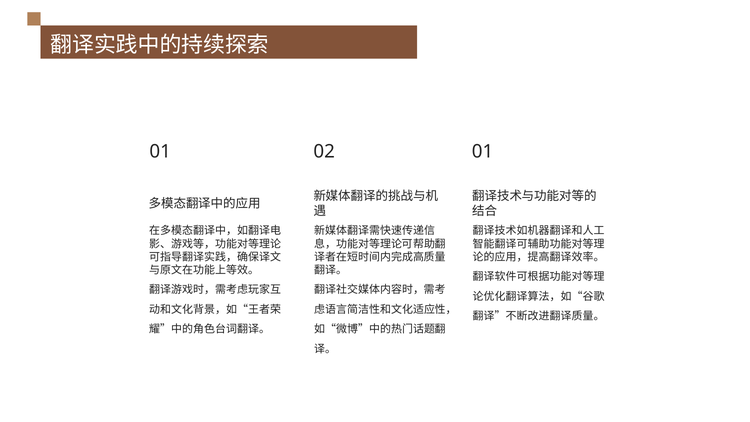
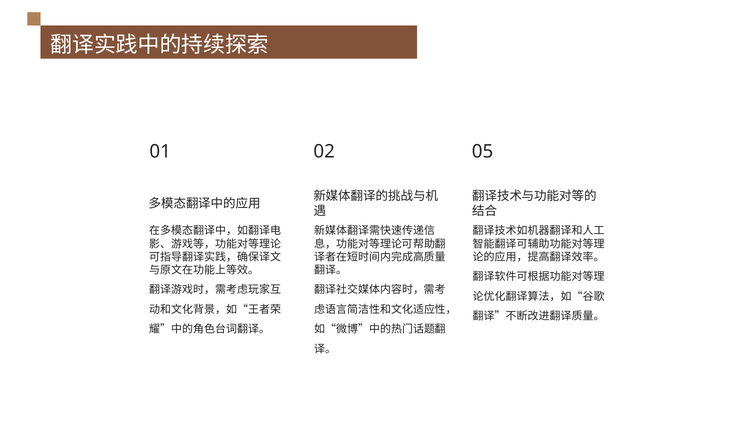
02 01: 01 -> 05 (483, 152)
